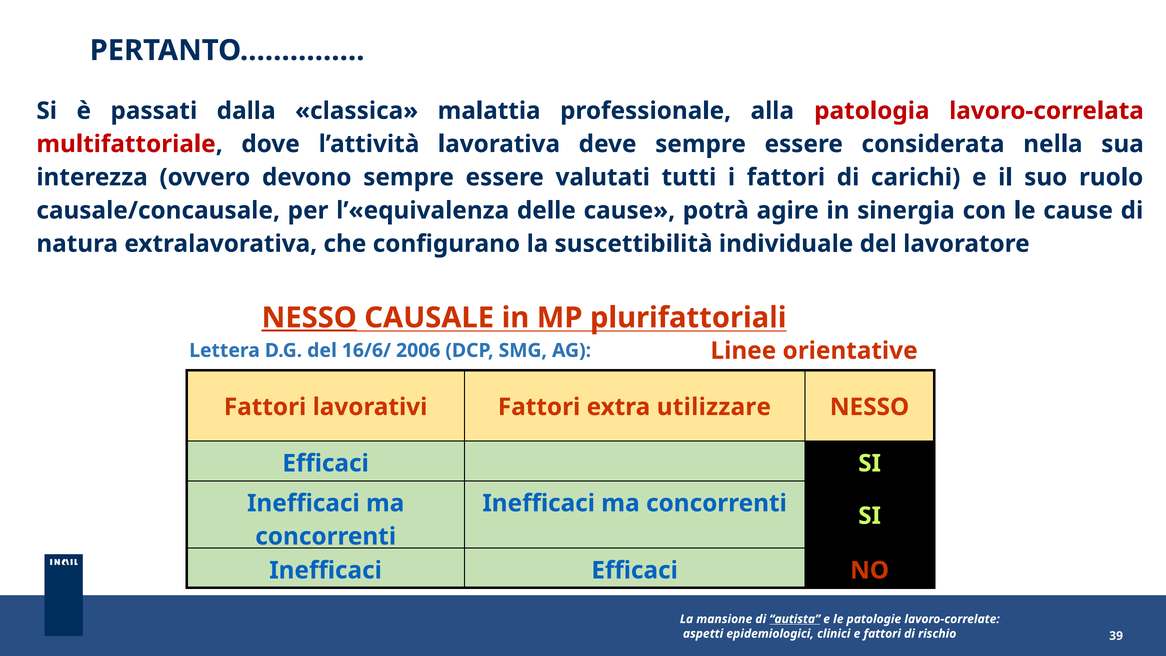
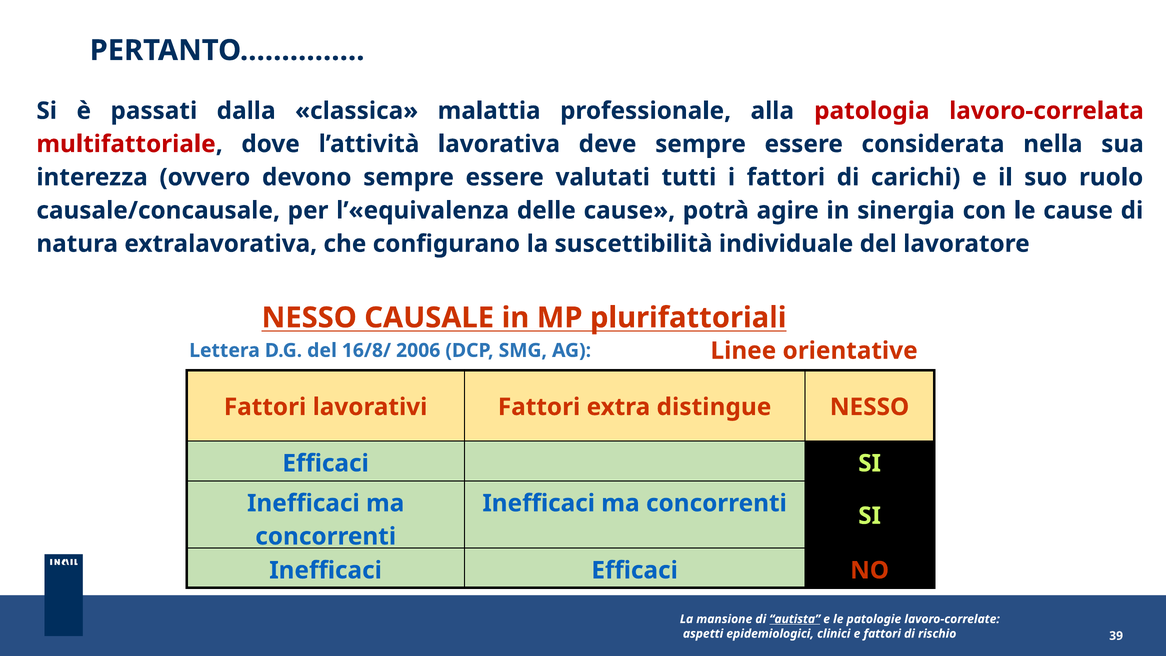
NESSO underline: present -> none (309, 318)
16/6/: 16/6/ -> 16/8/ (366, 350)
utilizzare: utilizzare -> distingue (714, 407)
